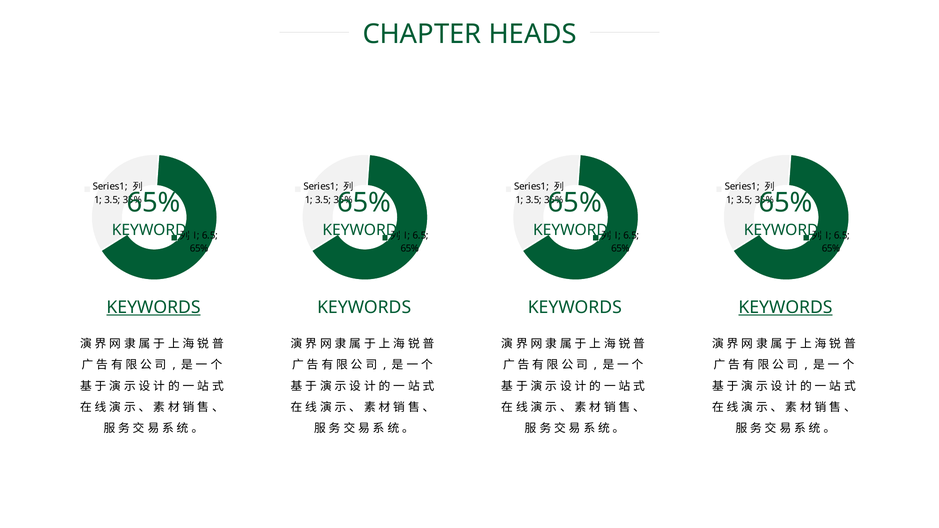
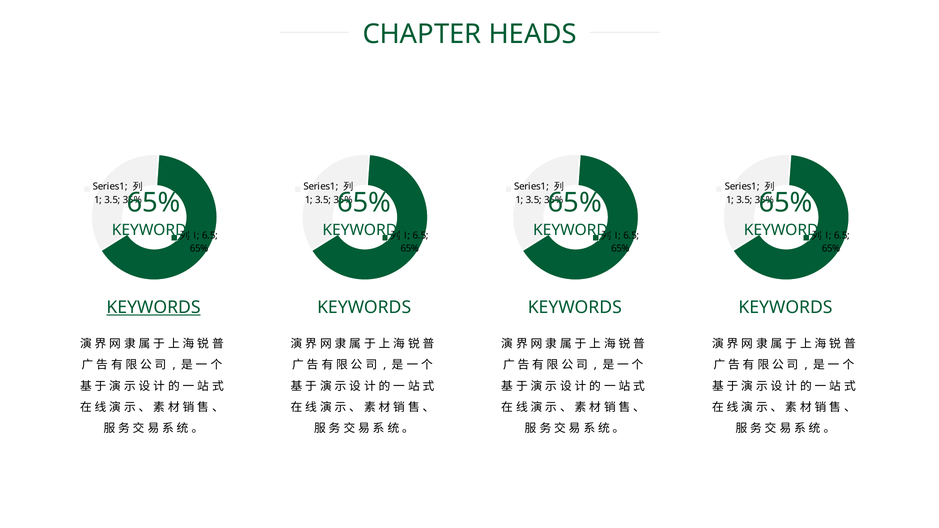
KEYWORDS underline: present -> none (785, 308)
